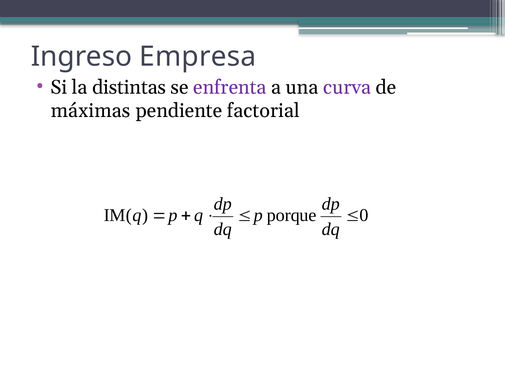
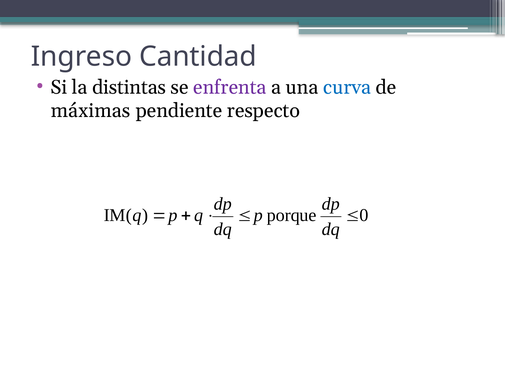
Empresa: Empresa -> Cantidad (198, 57)
curva colour: purple -> blue (347, 87)
factorial: factorial -> respecto (263, 111)
